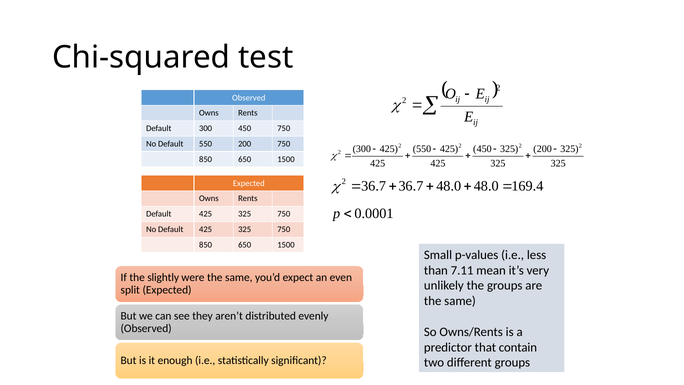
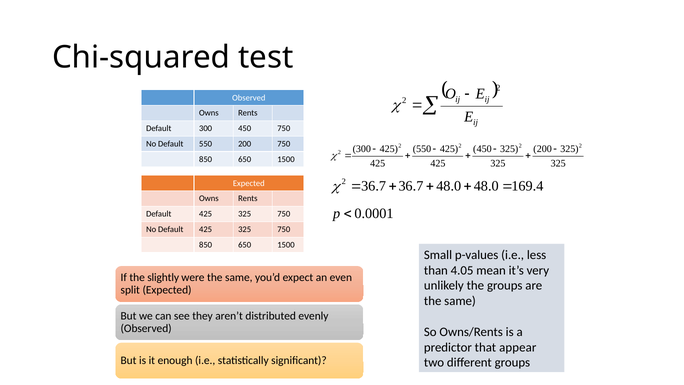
7.11: 7.11 -> 4.05 (462, 270)
contain: contain -> appear (518, 347)
